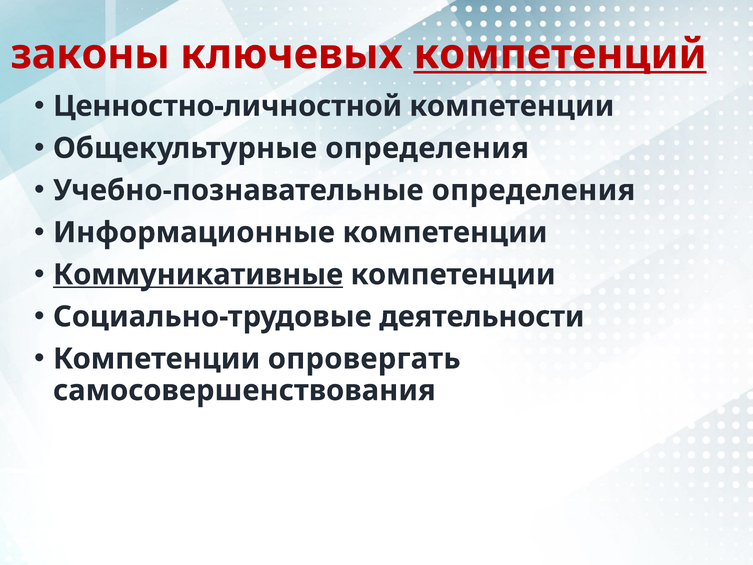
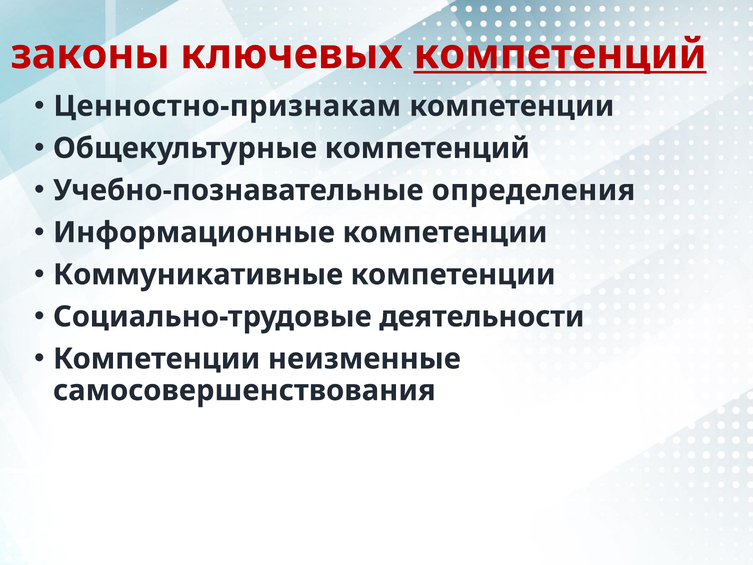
Ценностно-личностной: Ценностно-личностной -> Ценностно-признакам (227, 106)
Общекультурные определения: определения -> компетенций (427, 148)
Коммуникативные underline: present -> none (198, 274)
опровергать: опровергать -> неизменные (364, 359)
